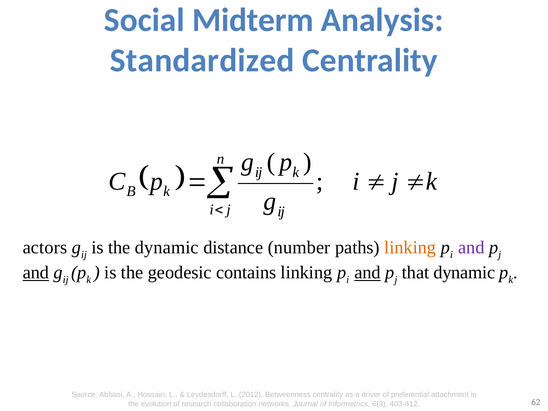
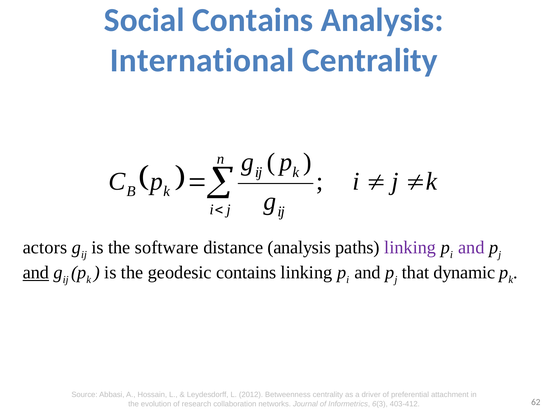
Social Midterm: Midterm -> Contains (253, 20)
Standardized: Standardized -> International (202, 60)
the dynamic: dynamic -> software (167, 248)
distance number: number -> analysis (299, 248)
linking colour: orange -> purple (410, 248)
and underline: present -> none (368, 273)
